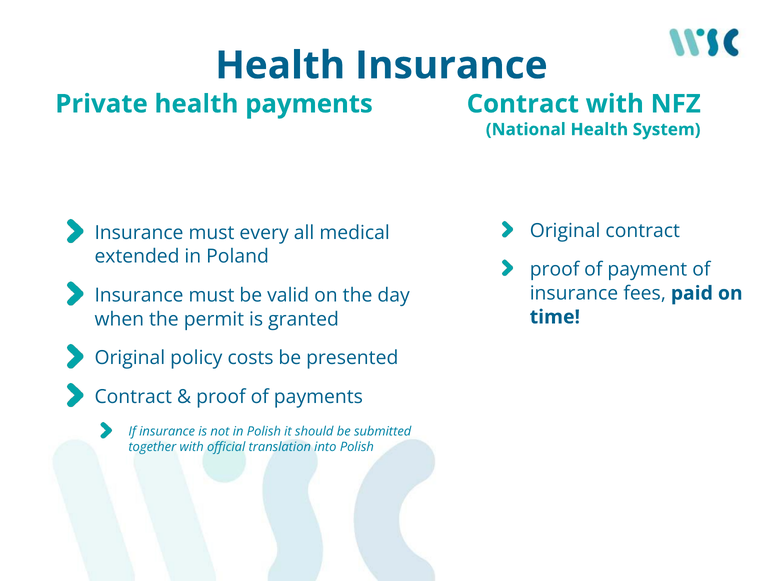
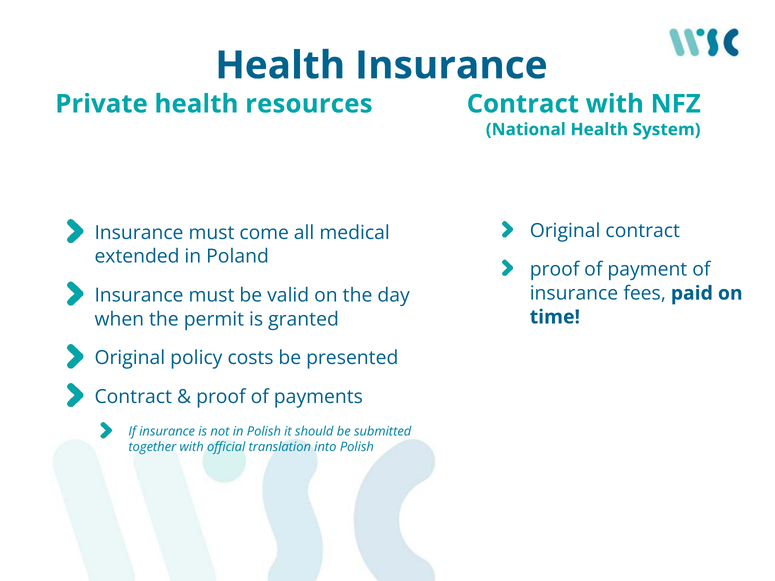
health payments: payments -> resources (309, 104)
every: every -> come (264, 233)
